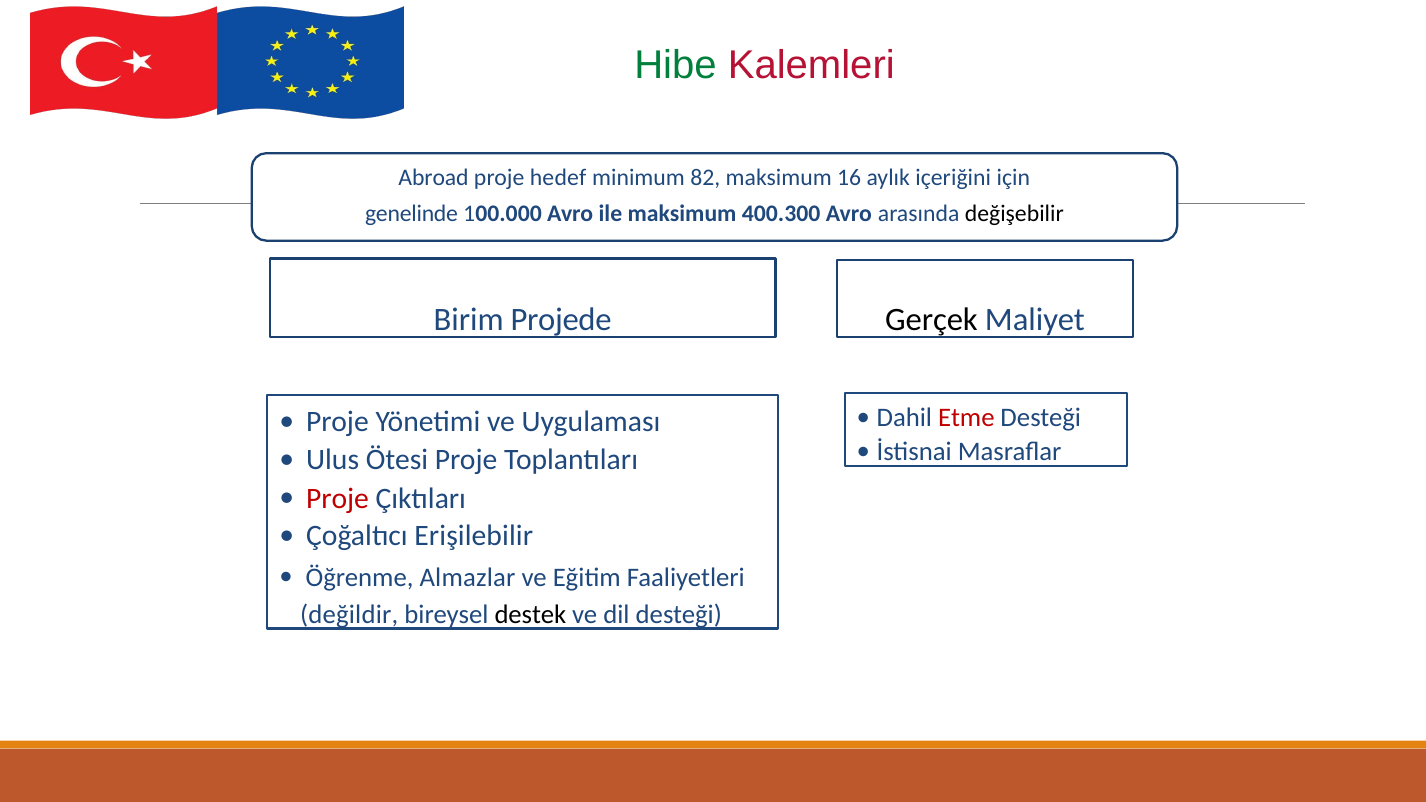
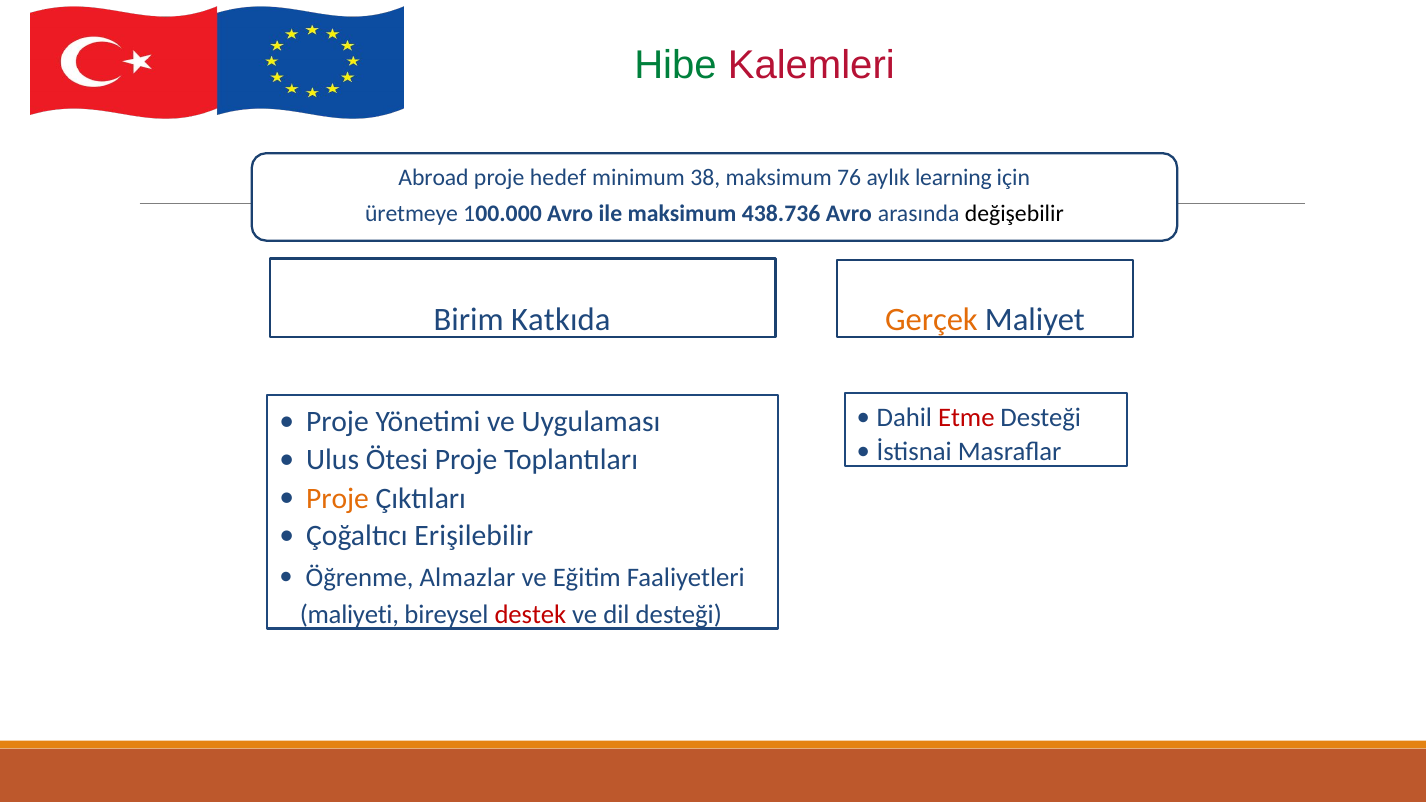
82: 82 -> 38 (705, 178)
16: 16 -> 76 (849, 178)
içeriğini: içeriğini -> learning (953, 178)
genelinde: genelinde -> üretmeye (411, 214)
400.300: 400.300 -> 438.736 (781, 214)
Projede: Projede -> Katkıda (561, 320)
Gerçek colour: black -> orange (931, 320)
Proje colour: red -> orange (338, 498)
değildir: değildir -> maliyeti (349, 615)
destek colour: black -> red (530, 615)
